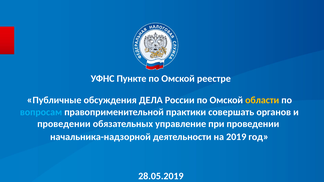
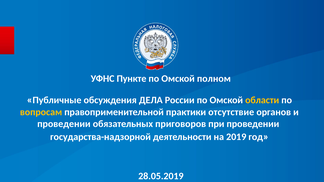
реестре: реестре -> полном (214, 79)
вопросам colour: light blue -> yellow (41, 112)
совершать: совершать -> отсутствие (231, 112)
управление: управление -> приговоров (181, 124)
начальника-надзорной: начальника-надзорной -> государства-надзорной (100, 137)
